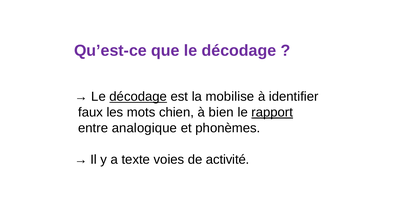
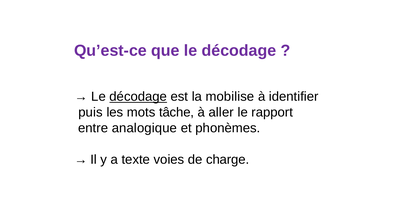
faux: faux -> puis (90, 112)
chien: chien -> tâche (177, 112)
bien: bien -> aller (221, 112)
rapport underline: present -> none (272, 112)
activité: activité -> charge (228, 160)
